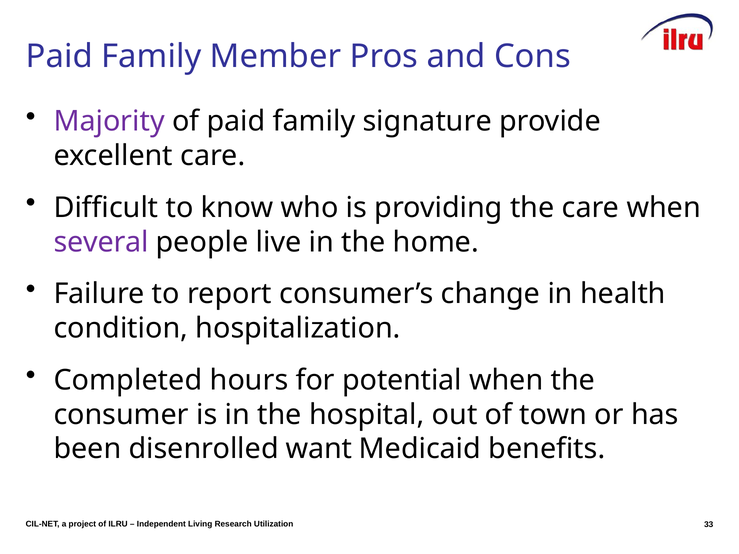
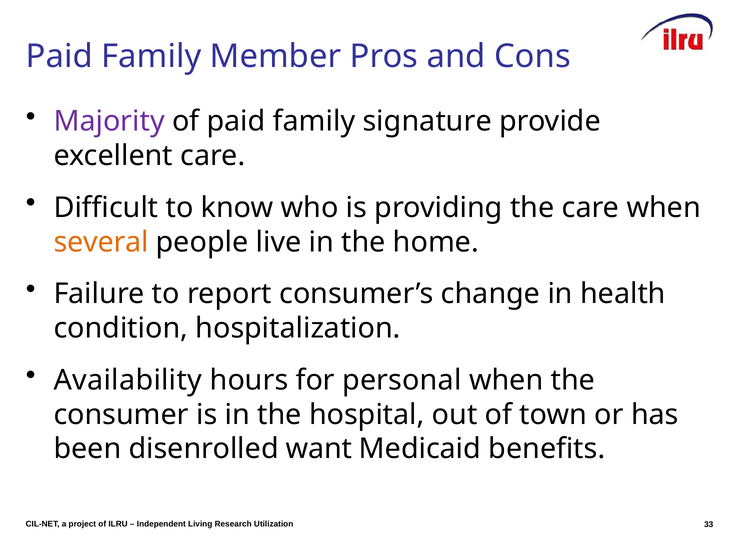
several colour: purple -> orange (101, 242)
Completed: Completed -> Availability (128, 380)
potential: potential -> personal (402, 380)
